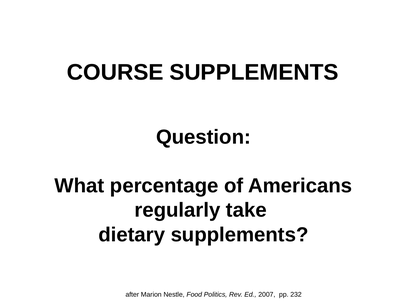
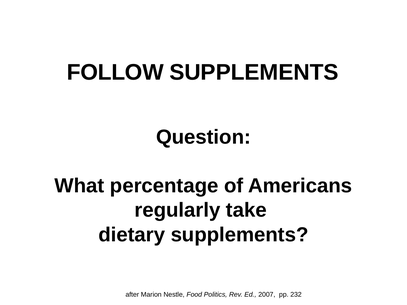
COURSE: COURSE -> FOLLOW (115, 72)
